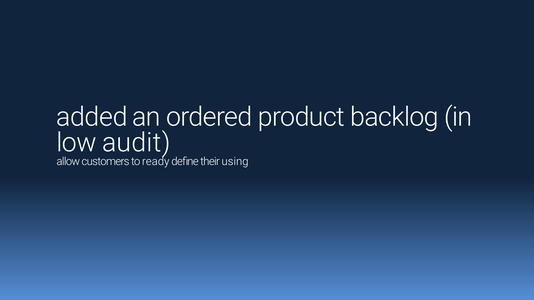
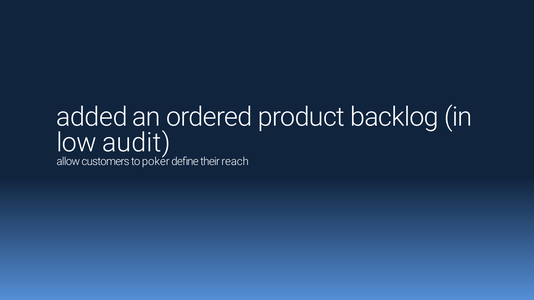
ready: ready -> poker (156, 162)
using: using -> reach (235, 162)
